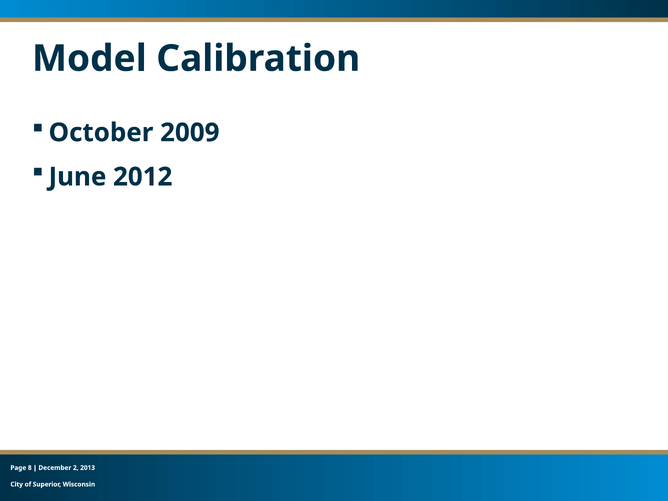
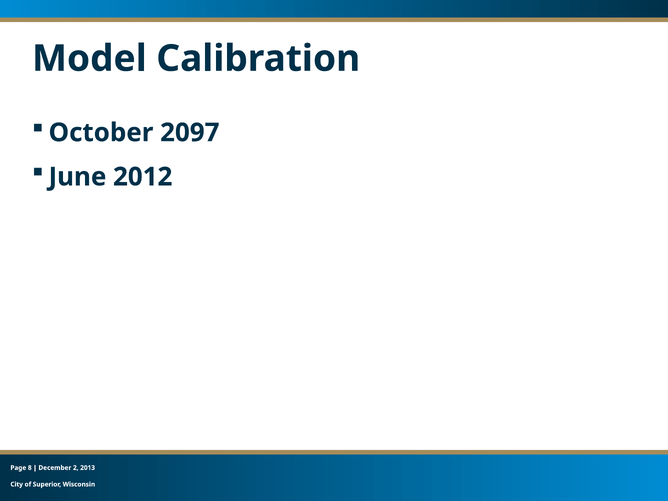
2009: 2009 -> 2097 (190, 133)
